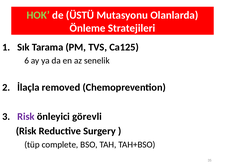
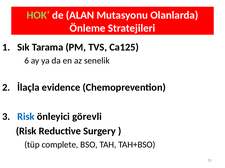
ÜSTÜ: ÜSTÜ -> ALAN (80, 15)
removed: removed -> evidence (61, 88)
Risk colour: purple -> blue (26, 117)
